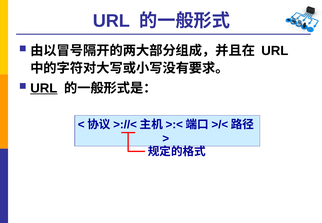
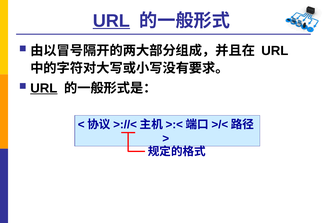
URL underline: none -> present (111, 21)
